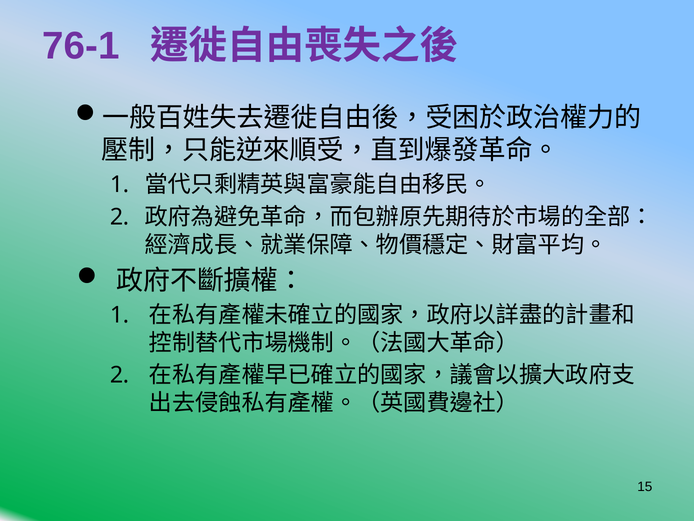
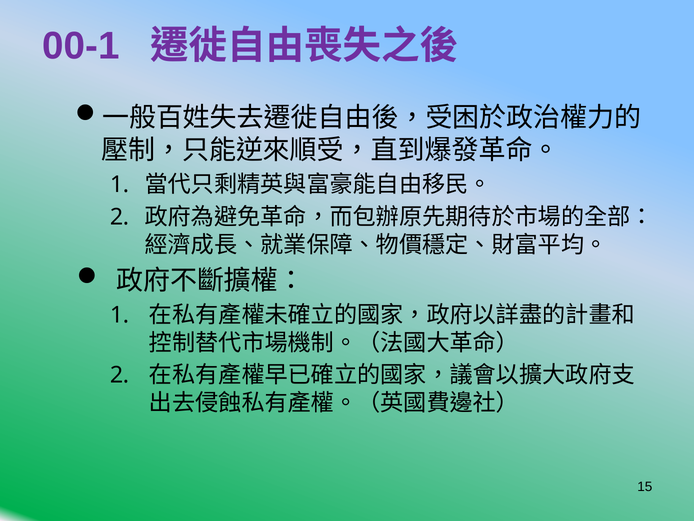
76-1: 76-1 -> 00-1 (81, 46)
